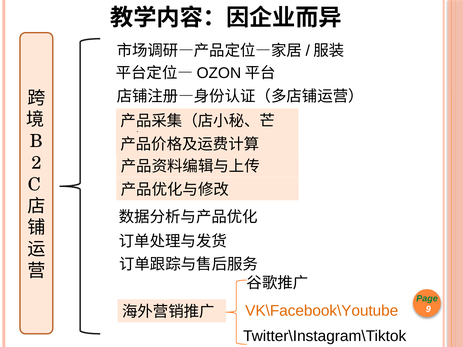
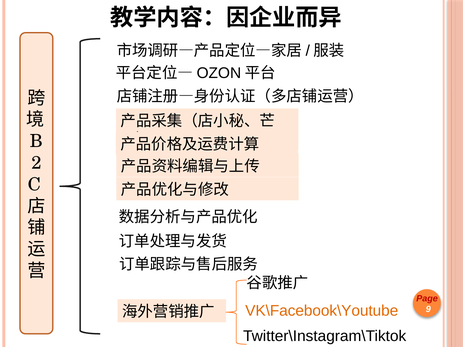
Page colour: green -> red (427, 299)
